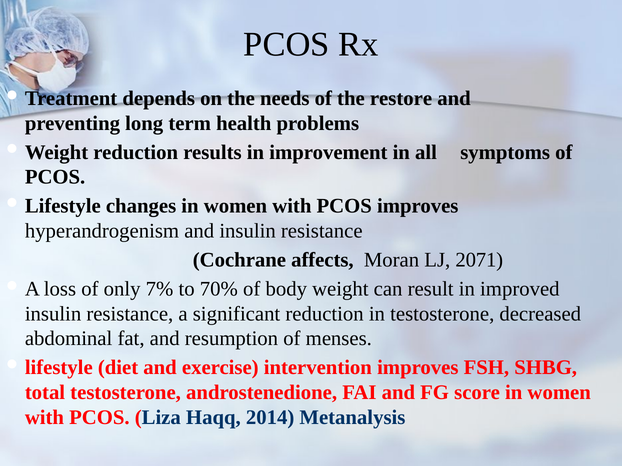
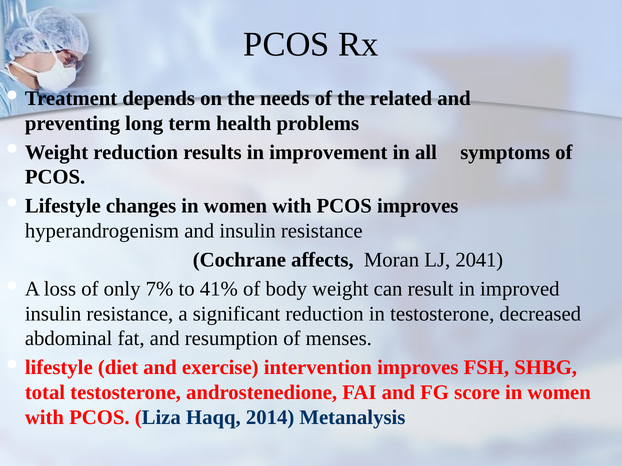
restore: restore -> related (401, 98)
2071: 2071 -> 2041 (479, 260)
70%: 70% -> 41% (219, 289)
